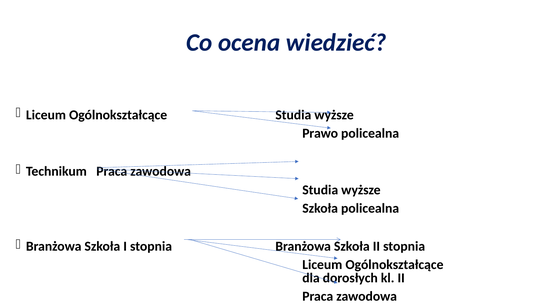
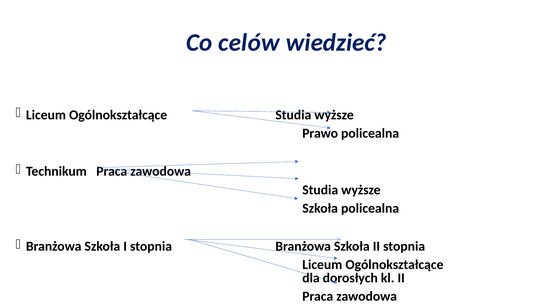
ocena: ocena -> celów (249, 43)
